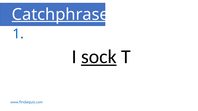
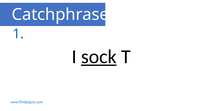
Catchphrase underline: present -> none (60, 14)
